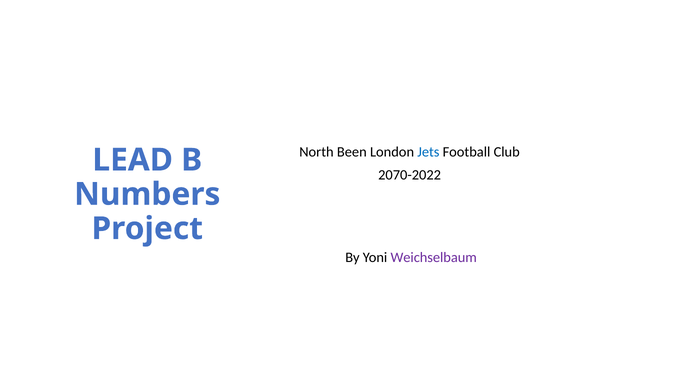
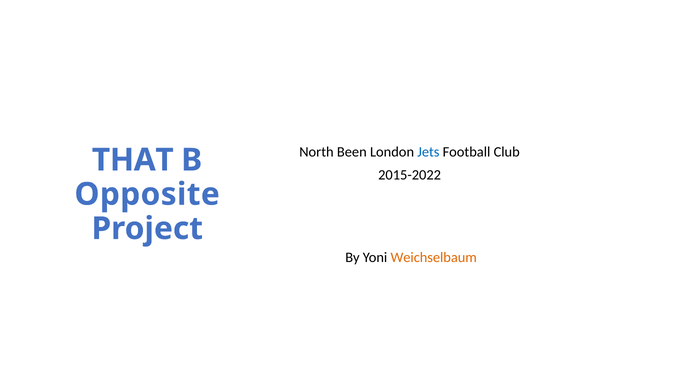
LEAD: LEAD -> THAT (133, 160)
2070-2022: 2070-2022 -> 2015-2022 (410, 175)
Numbers: Numbers -> Opposite (147, 194)
Weichselbaum colour: purple -> orange (434, 258)
